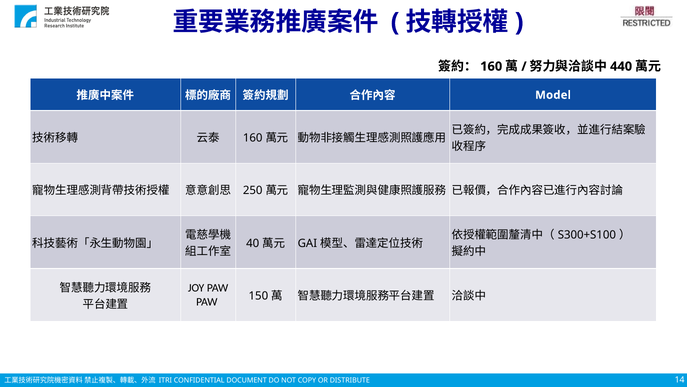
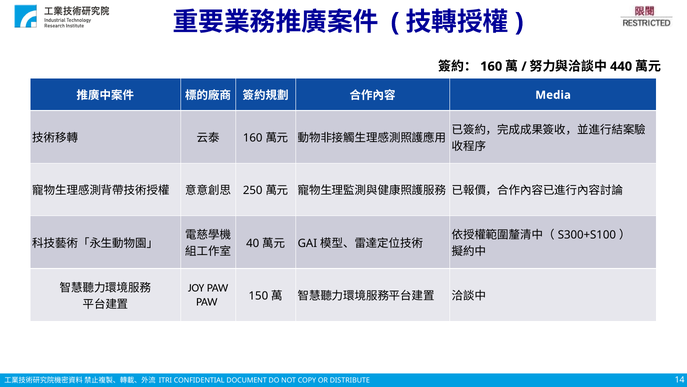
Model: Model -> Media (553, 95)
